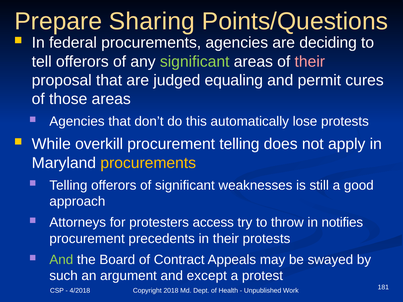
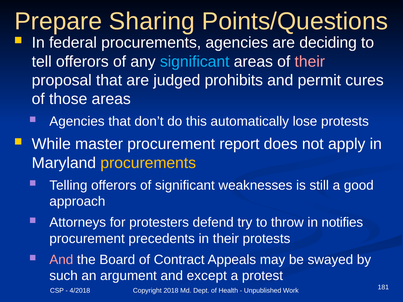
significant colour: light green -> light blue (195, 62)
equaling: equaling -> prohibits (234, 80)
overkill: overkill -> master (99, 144)
procurement telling: telling -> report (239, 144)
access: access -> defend (213, 223)
And colour: light green -> pink (61, 260)
